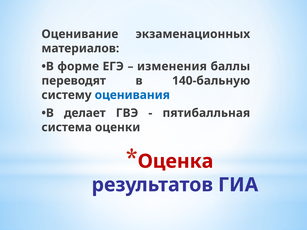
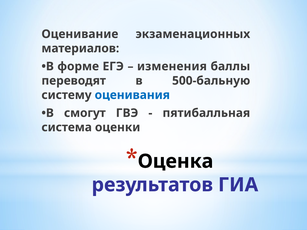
140-бальную: 140-бальную -> 500-бальную (211, 81)
делает: делает -> смогут (85, 113)
Оценка colour: red -> black (175, 161)
